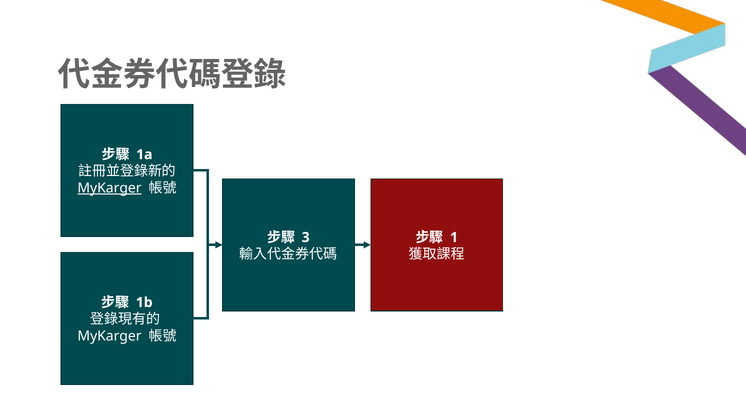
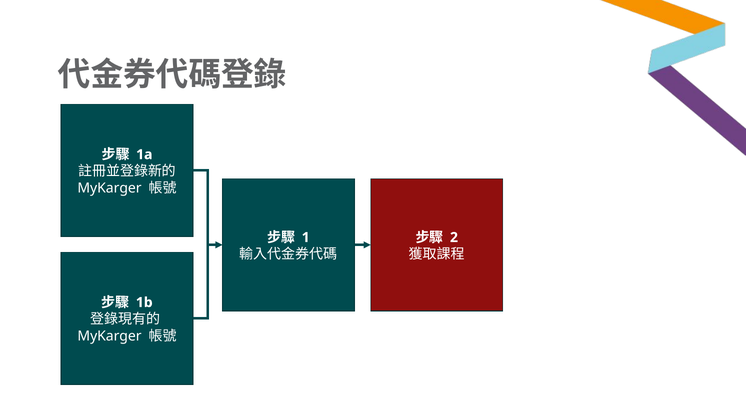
MyKarger underline: present -> none (110, 188)
3: 3 -> 1 (306, 237)
1: 1 -> 2 (454, 237)
